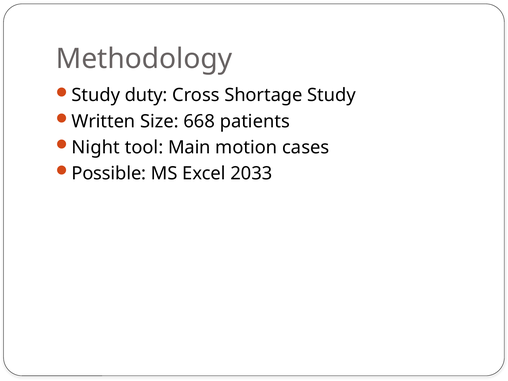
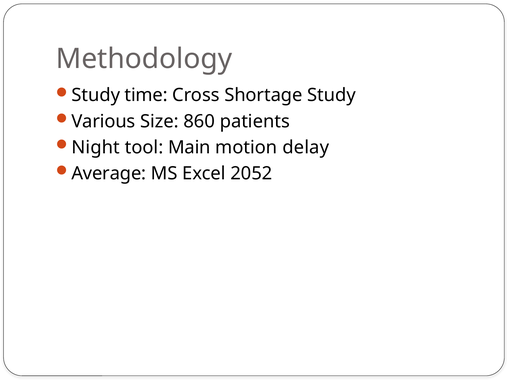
duty: duty -> time (146, 95)
Written: Written -> Various (103, 121)
668: 668 -> 860 (199, 121)
cases: cases -> delay (306, 147)
Possible: Possible -> Average (109, 174)
2033: 2033 -> 2052 (251, 174)
